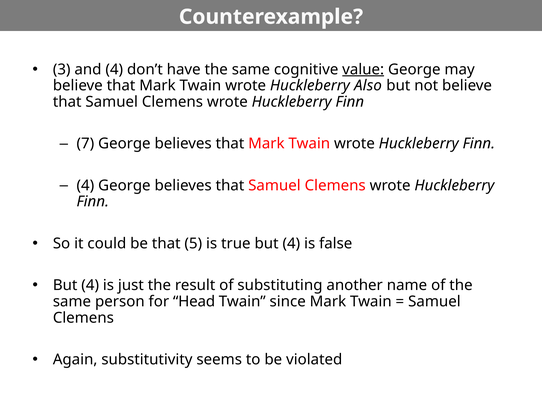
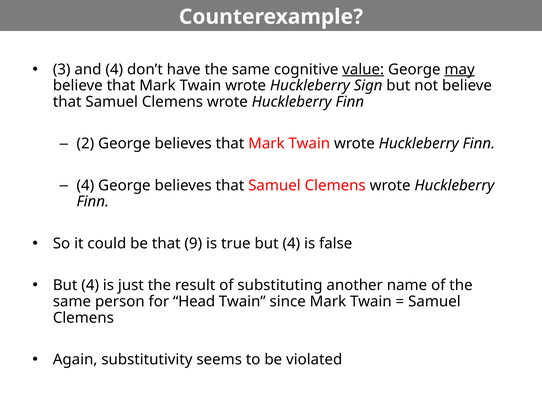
may underline: none -> present (460, 69)
Also: Also -> Sign (368, 86)
7: 7 -> 2 (85, 144)
5: 5 -> 9 (193, 244)
